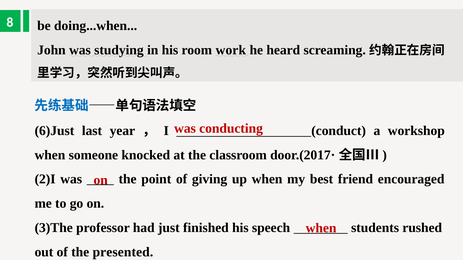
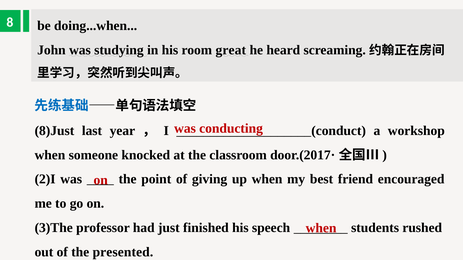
work: work -> great (231, 50)
6)Just: 6)Just -> 8)Just (54, 131)
